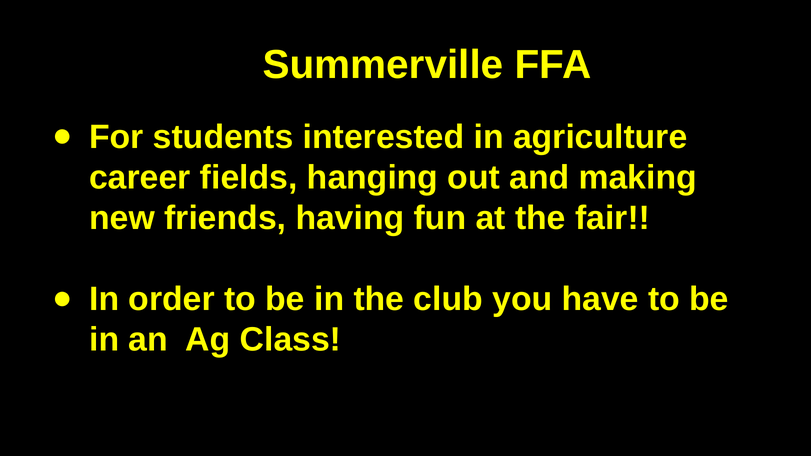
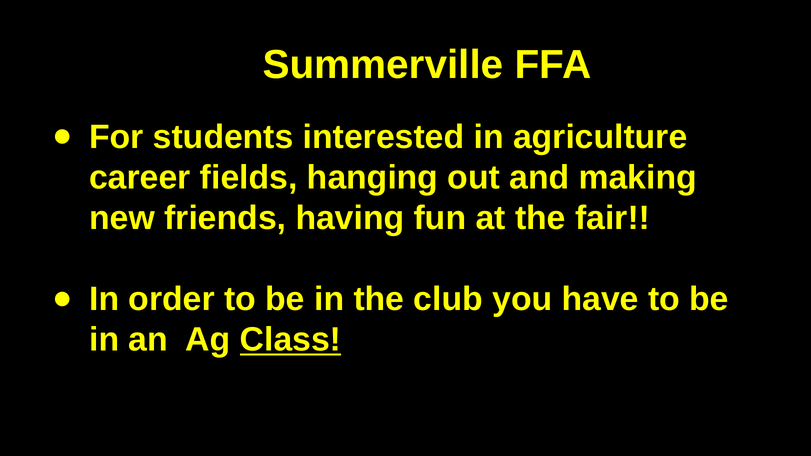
Class underline: none -> present (290, 340)
